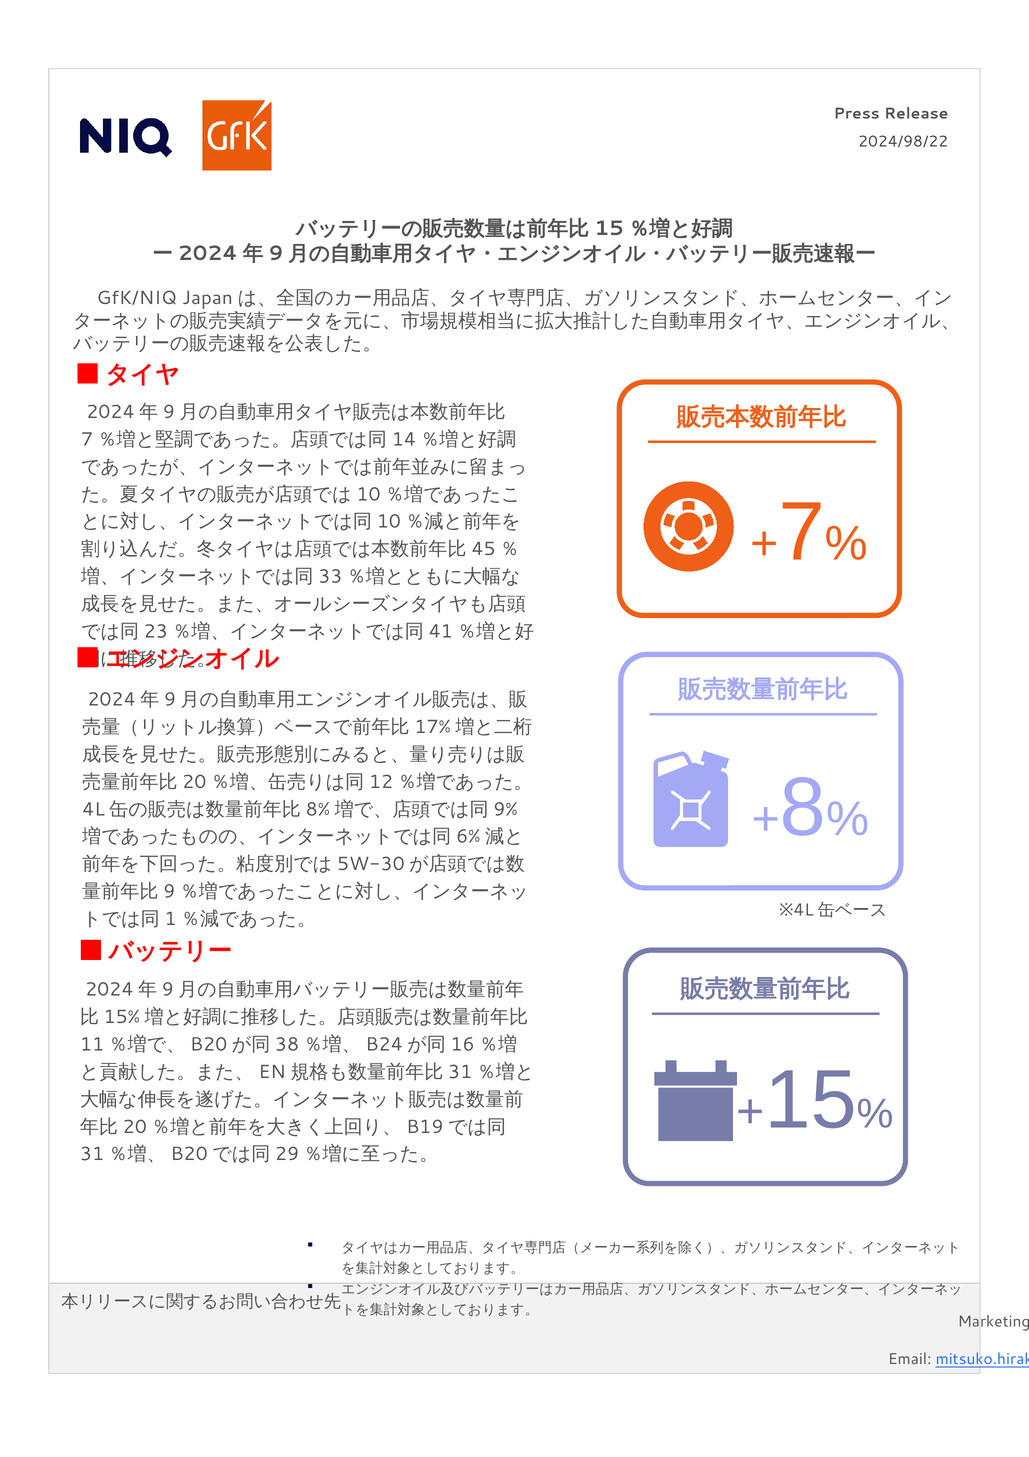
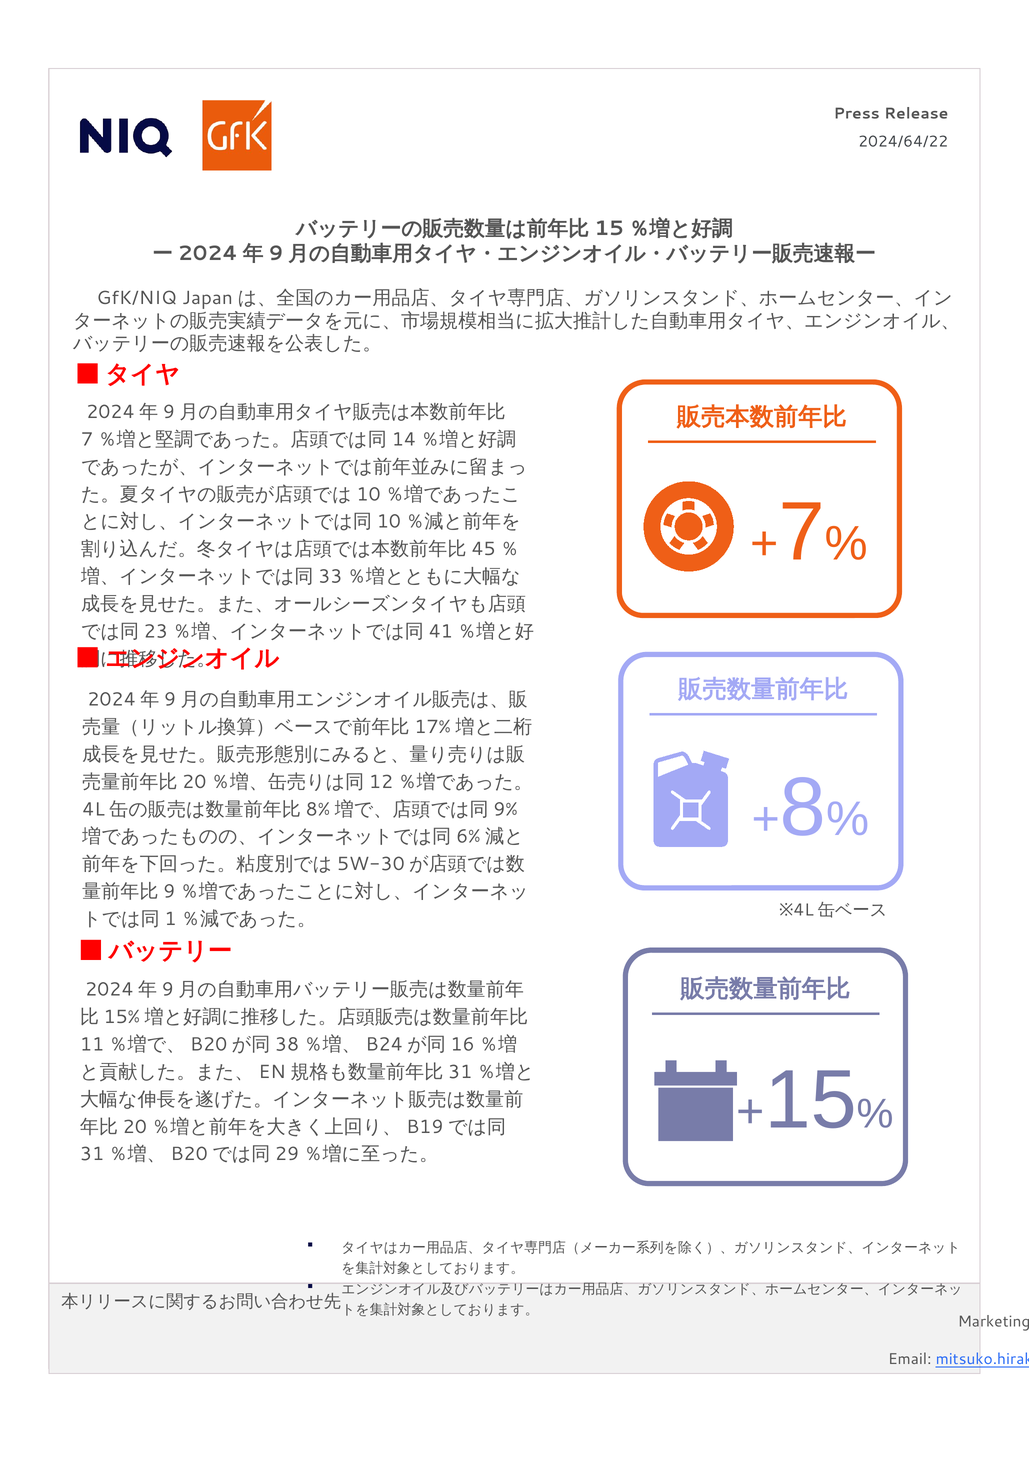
2024/98/22: 2024/98/22 -> 2024/64/22 (903, 142)
